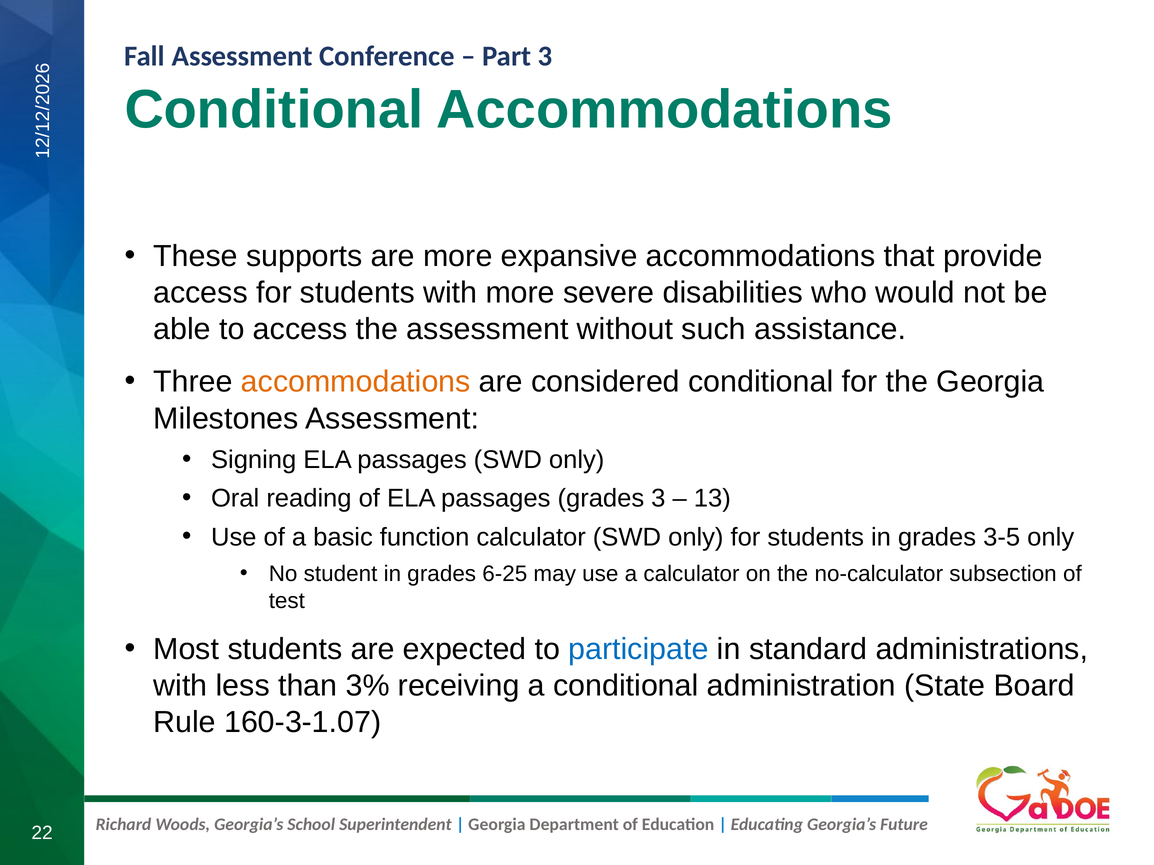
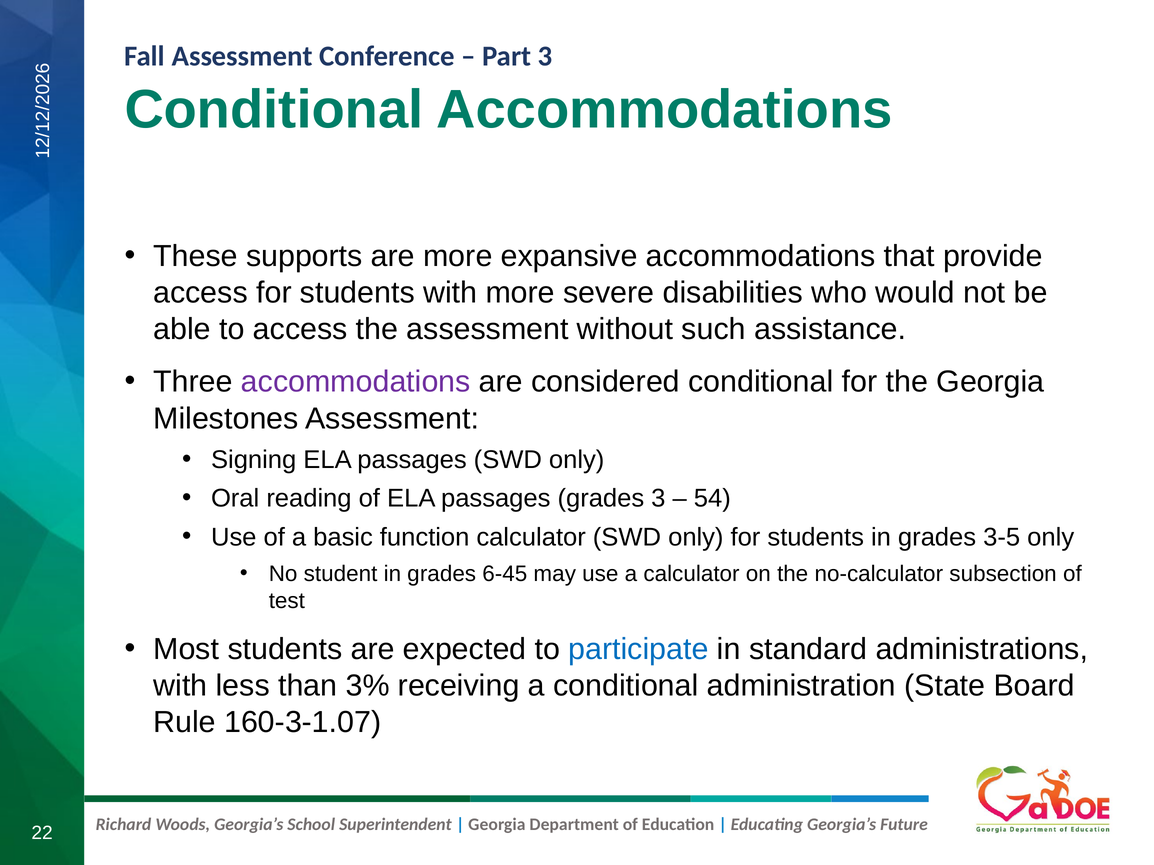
accommodations colour: orange -> purple (356, 382)
13: 13 -> 54 (712, 499)
6-25: 6-25 -> 6-45 (505, 574)
